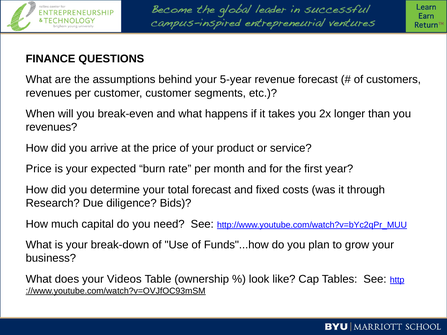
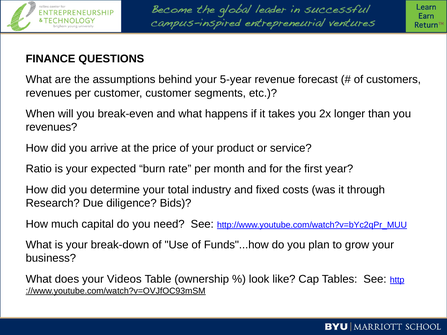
Price: Price -> Ratio (39, 169)
total forecast: forecast -> industry (212, 190)
